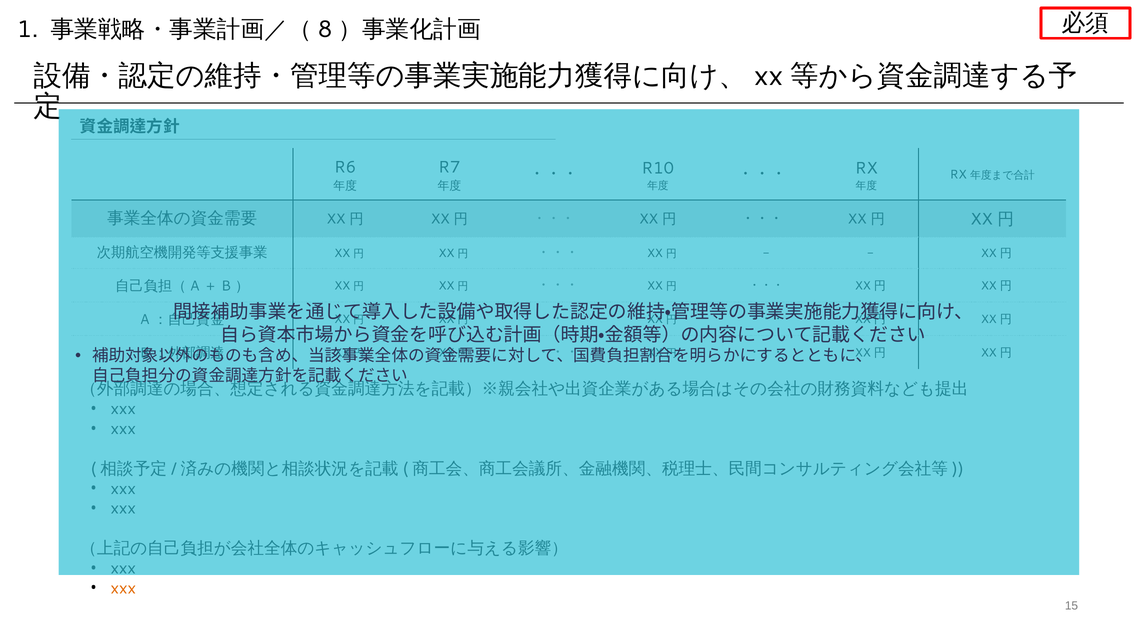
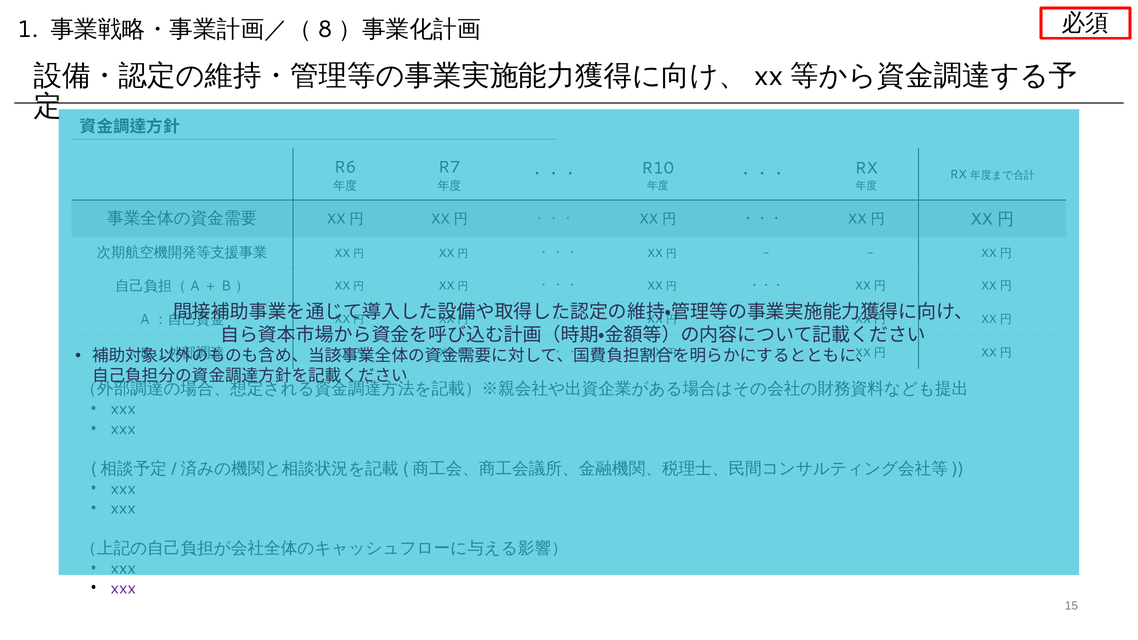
xxx colour: orange -> purple (123, 588)
